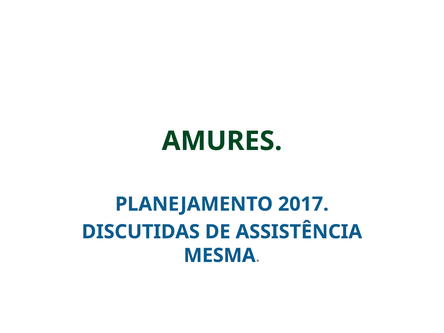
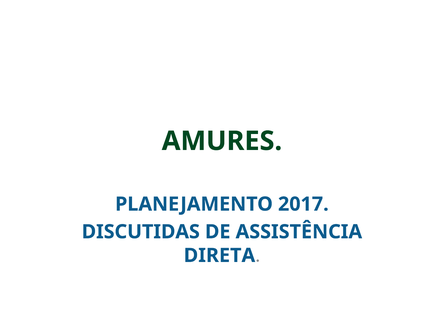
MESMA: MESMA -> DIRETA (219, 255)
